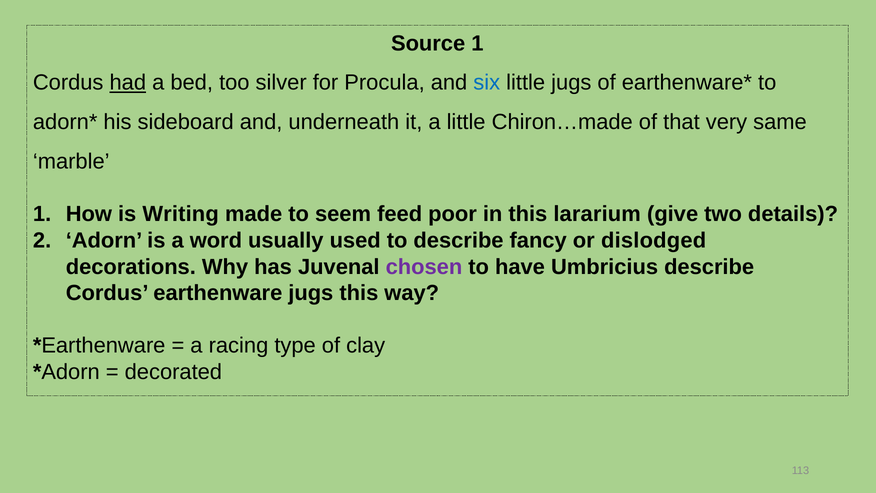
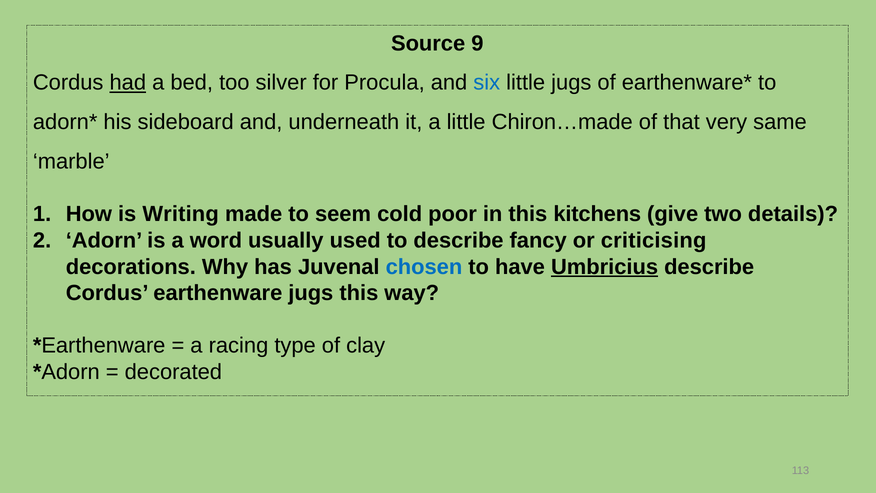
Source 1: 1 -> 9 (477, 43)
feed: feed -> cold (400, 214)
lararium: lararium -> kitchens (597, 214)
dislodged: dislodged -> criticising (654, 240)
chosen colour: purple -> blue (424, 267)
Umbricius underline: none -> present (605, 267)
